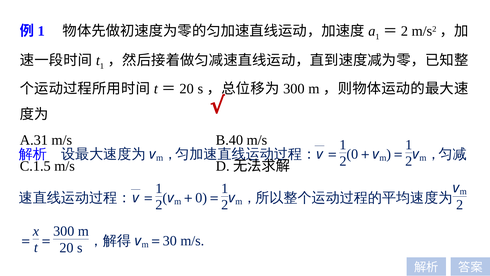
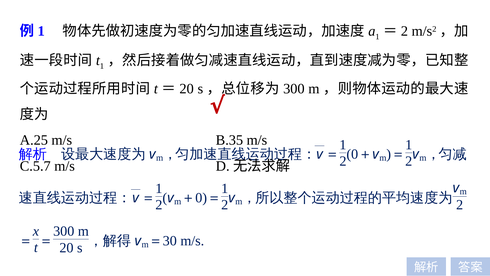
A.31: A.31 -> A.25 (34, 140)
B.40: B.40 -> B.35 (229, 140)
C.1.5: C.1.5 -> C.5.7 (35, 166)
